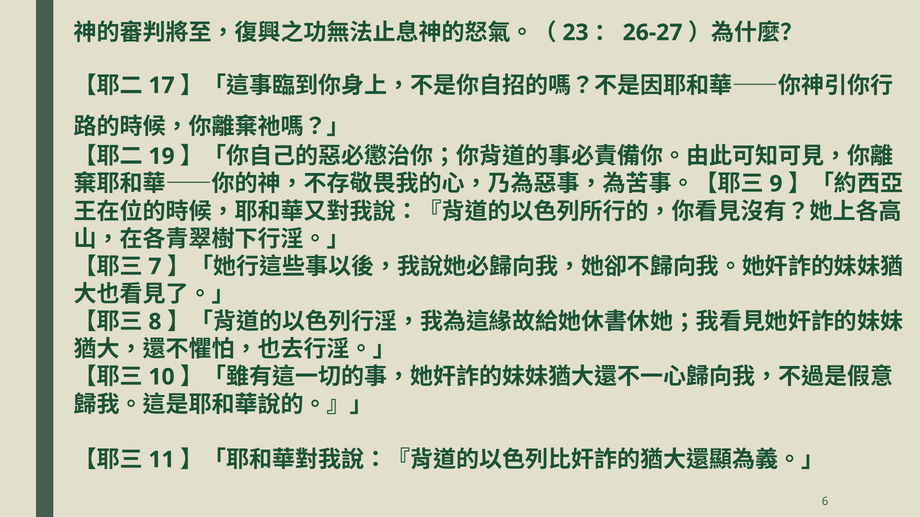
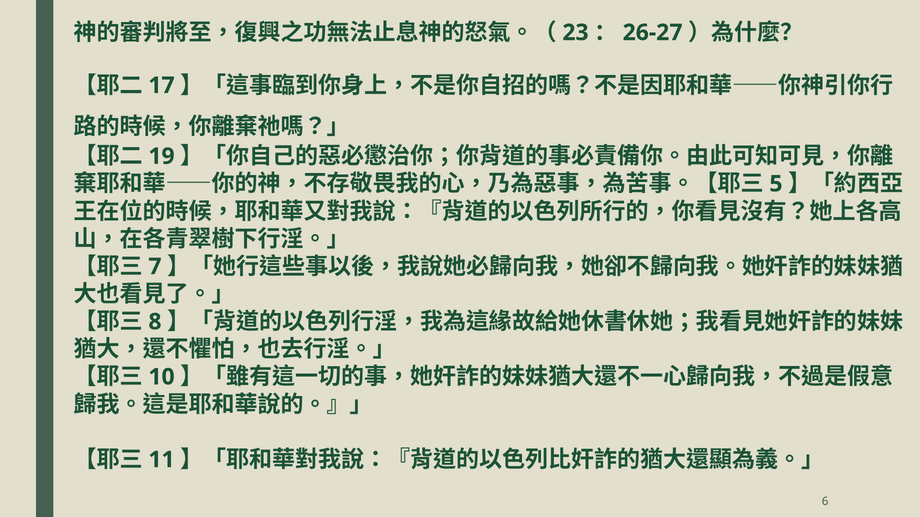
9: 9 -> 5 (776, 184)
